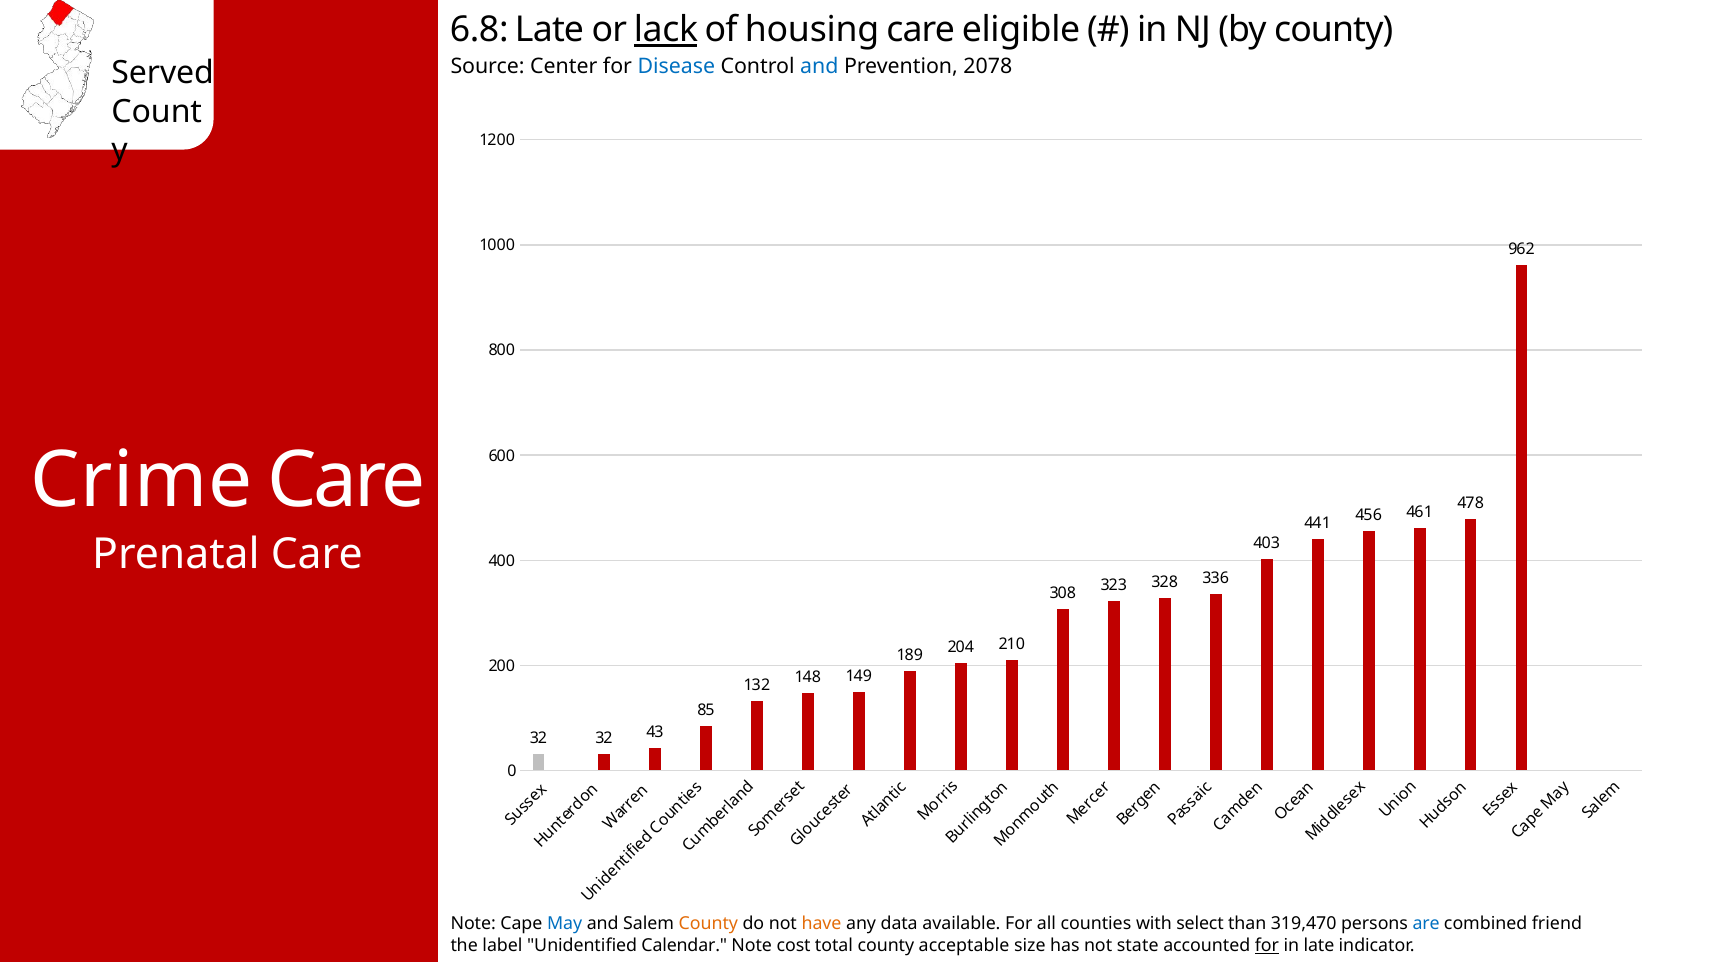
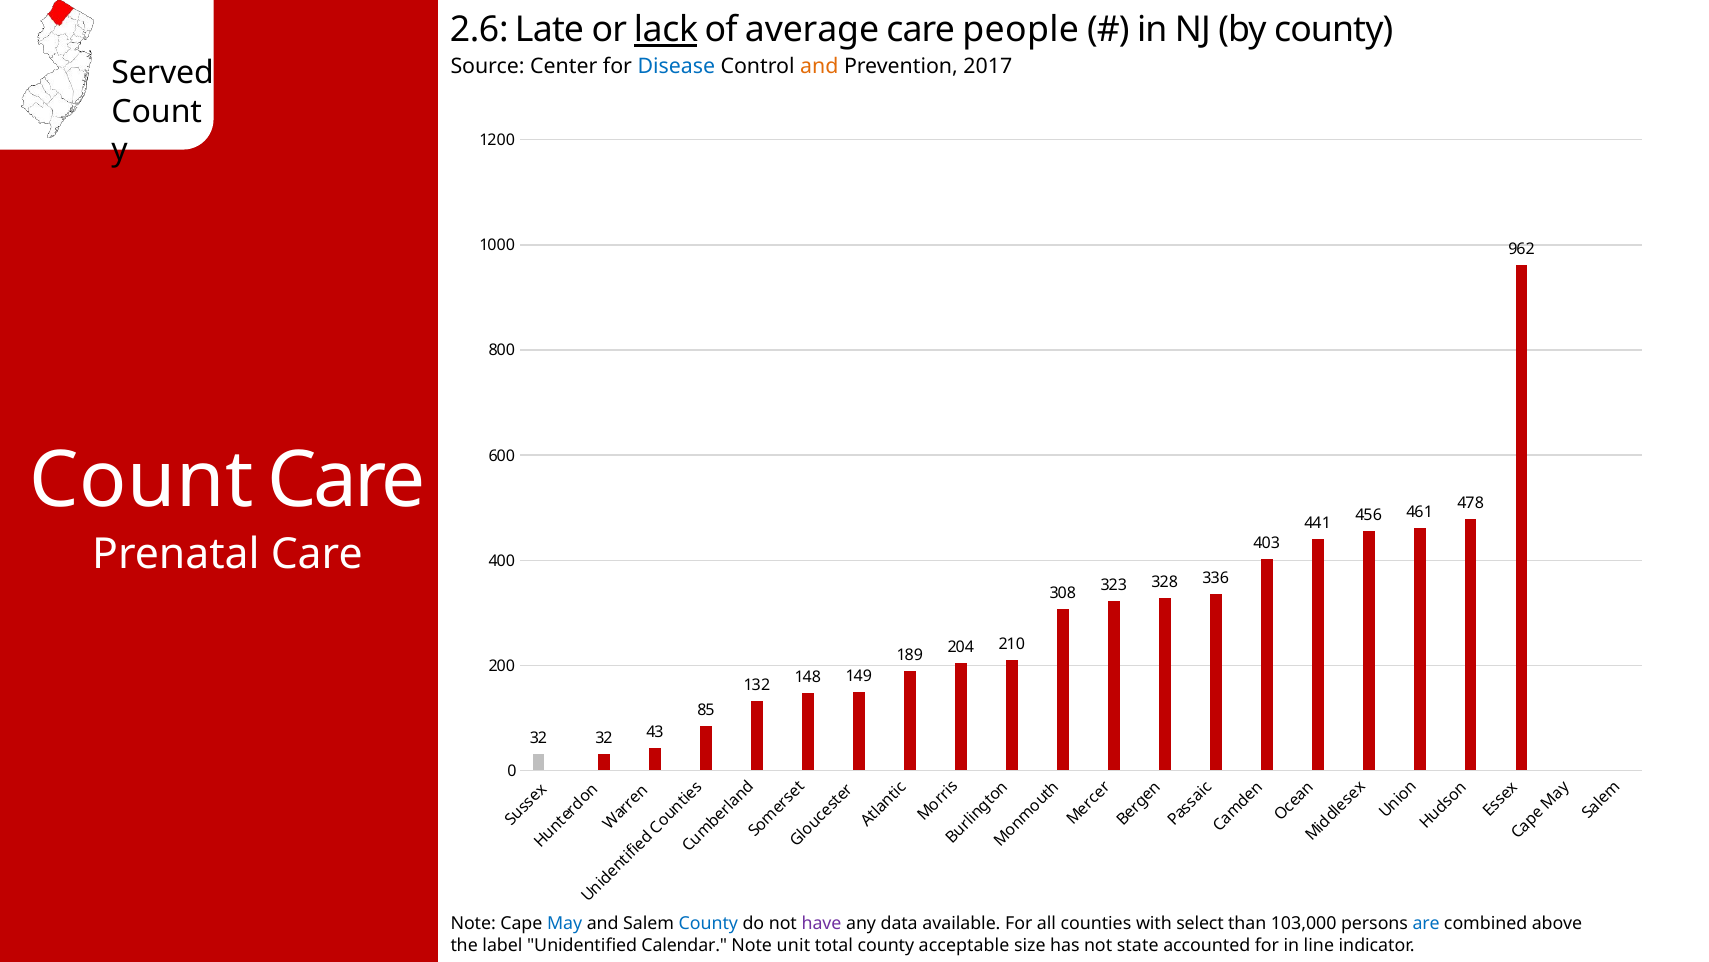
6.8: 6.8 -> 2.6 (479, 30)
housing: housing -> average (812, 30)
eligible: eligible -> people (1021, 30)
and colour: blue -> orange (819, 66)
2078: 2078 -> 2017 (988, 66)
Crime: Crime -> Count (142, 480)
County colour: orange -> blue (708, 923)
have colour: orange -> purple (822, 923)
319,470: 319,470 -> 103,000 (1304, 923)
friend: friend -> above (1557, 923)
cost: cost -> unit (793, 945)
for underline: present -> none (1267, 945)
in late: late -> line (1319, 945)
